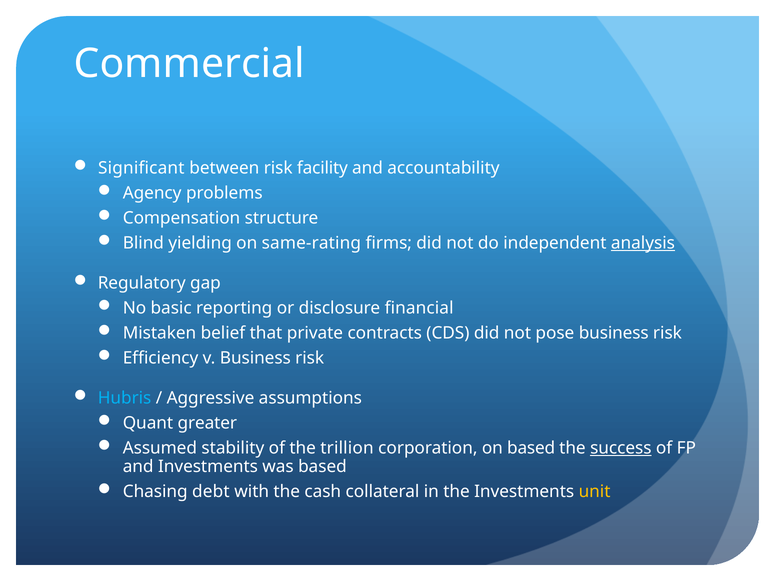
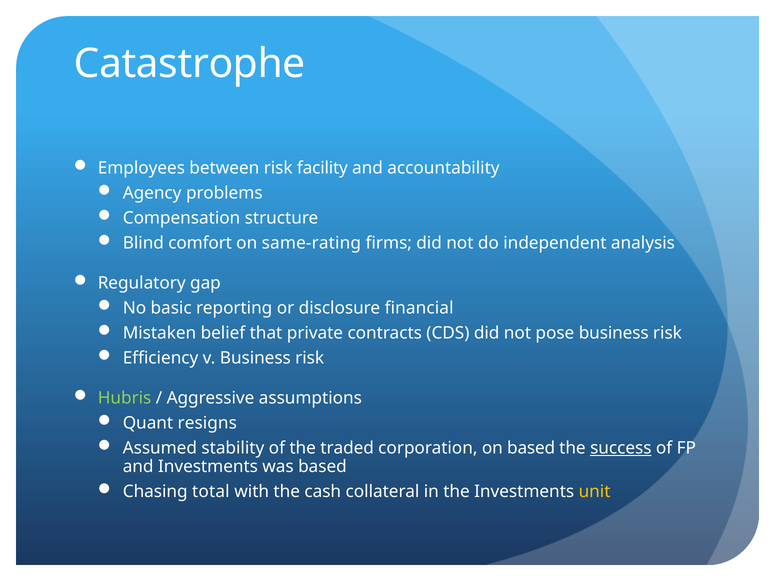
Commercial: Commercial -> Catastrophe (190, 64)
Significant: Significant -> Employees (141, 168)
yielding: yielding -> comfort (200, 243)
analysis underline: present -> none (643, 243)
Hubris colour: light blue -> light green (125, 398)
greater: greater -> resigns (207, 423)
trillion: trillion -> traded (347, 448)
debt: debt -> total (211, 492)
